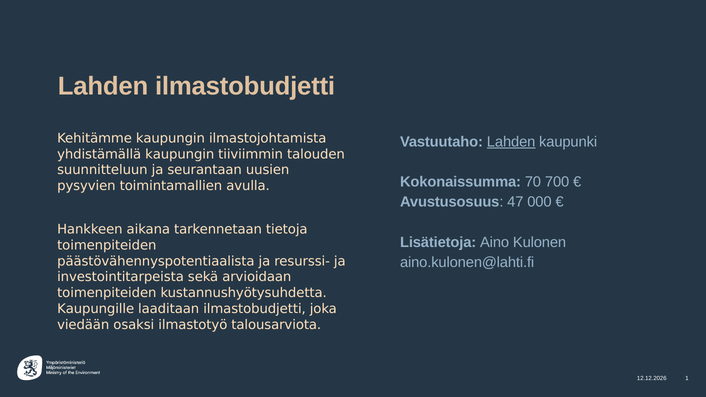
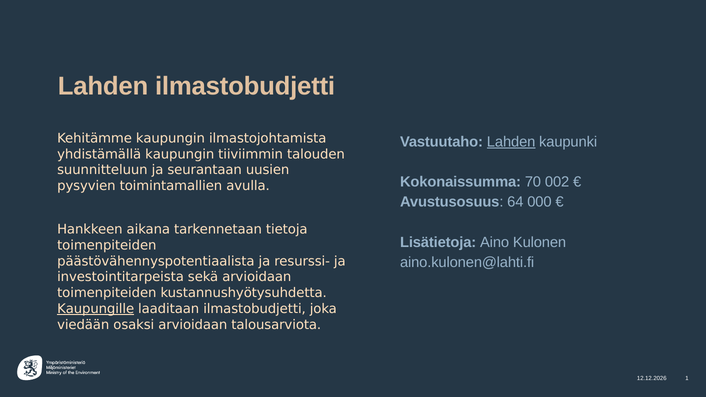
700: 700 -> 002 (557, 182)
47: 47 -> 64 (515, 202)
Kaupungille underline: none -> present (96, 309)
osaksi ilmastotyö: ilmastotyö -> arvioidaan (193, 325)
